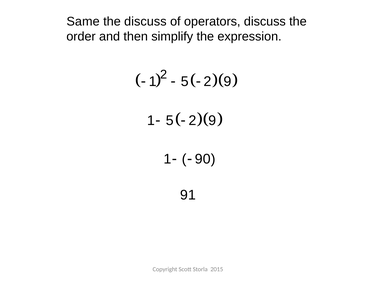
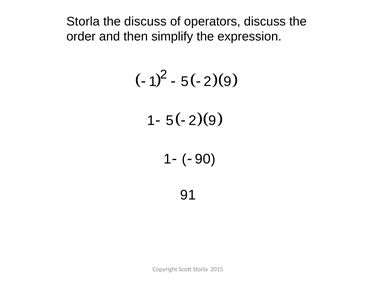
Same: Same -> Storla (83, 22)
